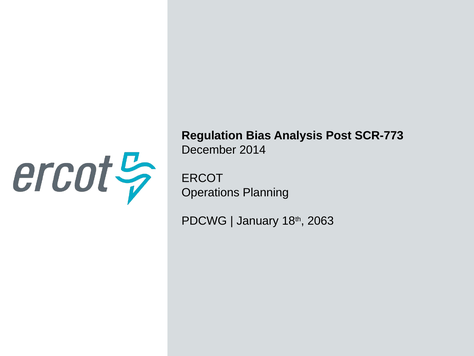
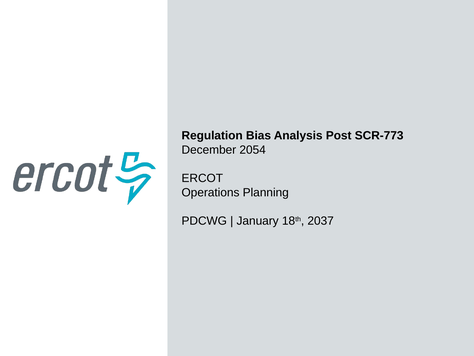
2014: 2014 -> 2054 (253, 150)
2063: 2063 -> 2037 (321, 221)
